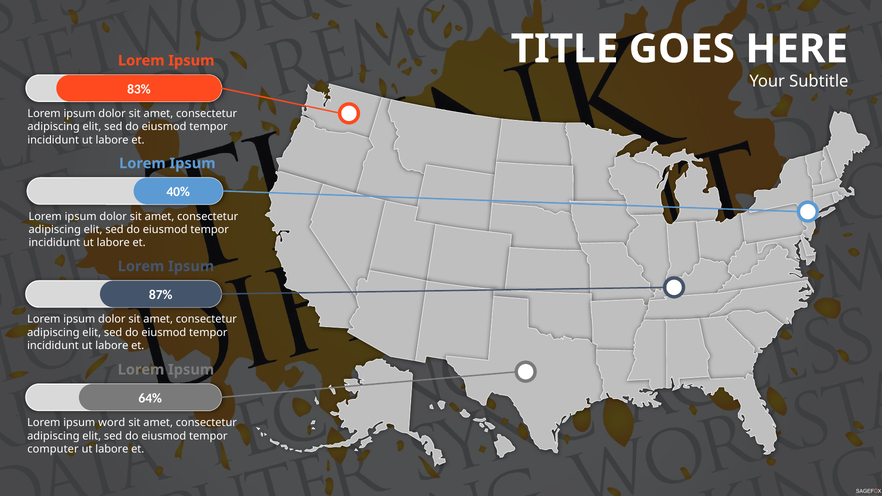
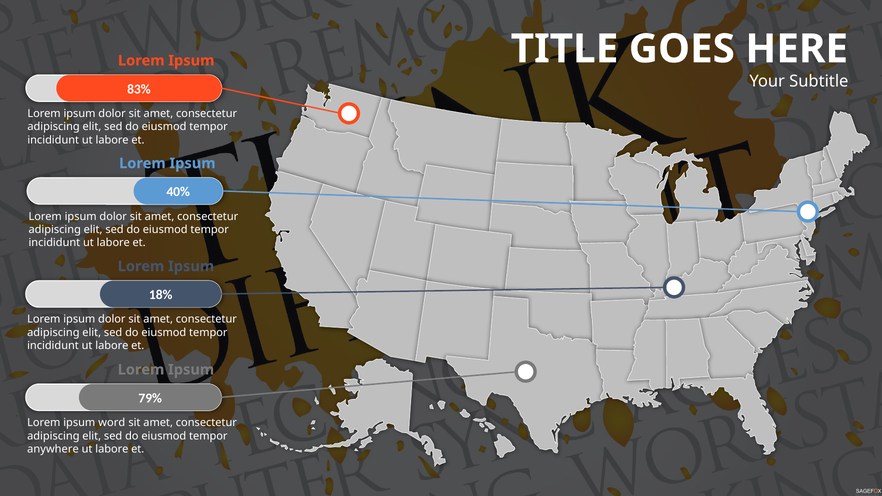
87%: 87% -> 18% (161, 295)
64%: 64% -> 79% (150, 398)
computer: computer -> anywhere (53, 449)
